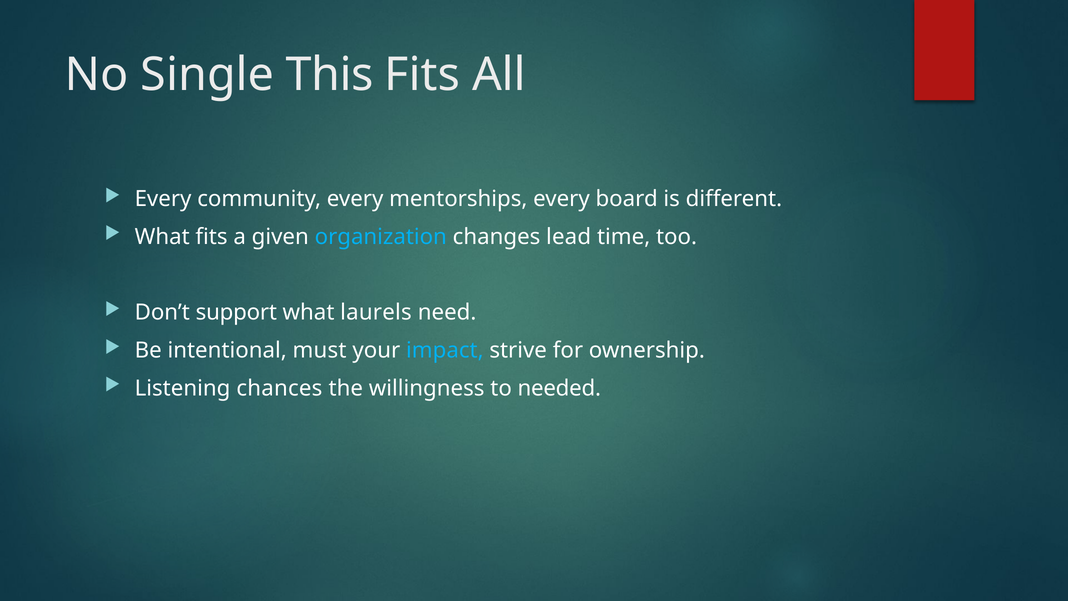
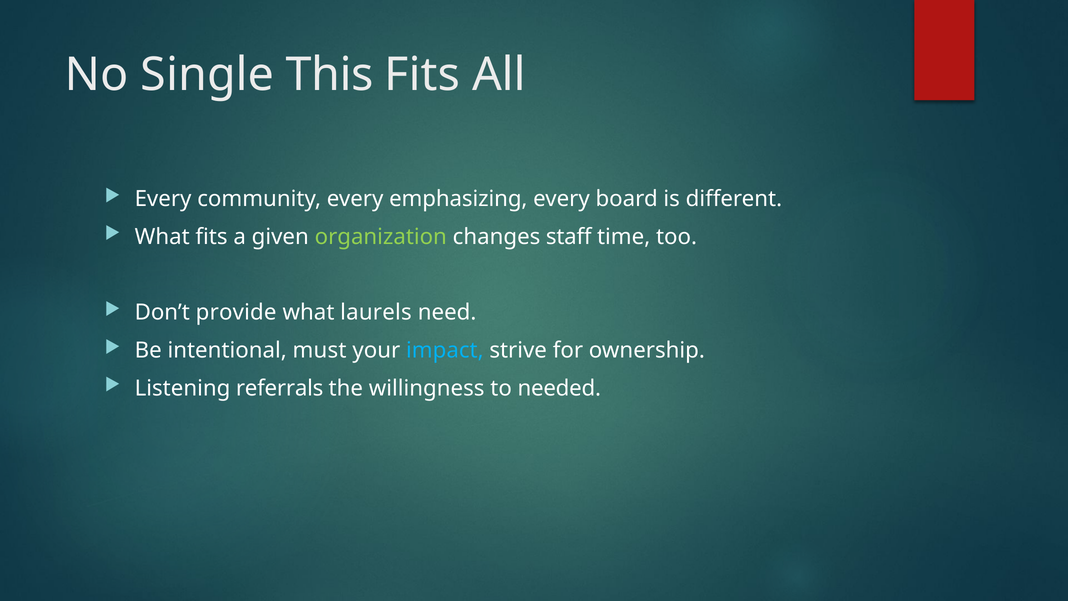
mentorships: mentorships -> emphasizing (458, 199)
organization colour: light blue -> light green (381, 237)
lead: lead -> staff (569, 237)
support: support -> provide (236, 312)
chances: chances -> referrals (280, 388)
